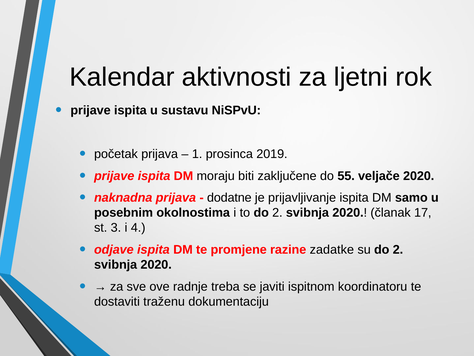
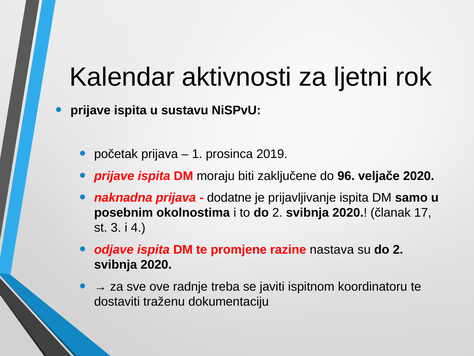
55: 55 -> 96 (346, 176)
zadatke: zadatke -> nastava (332, 249)
